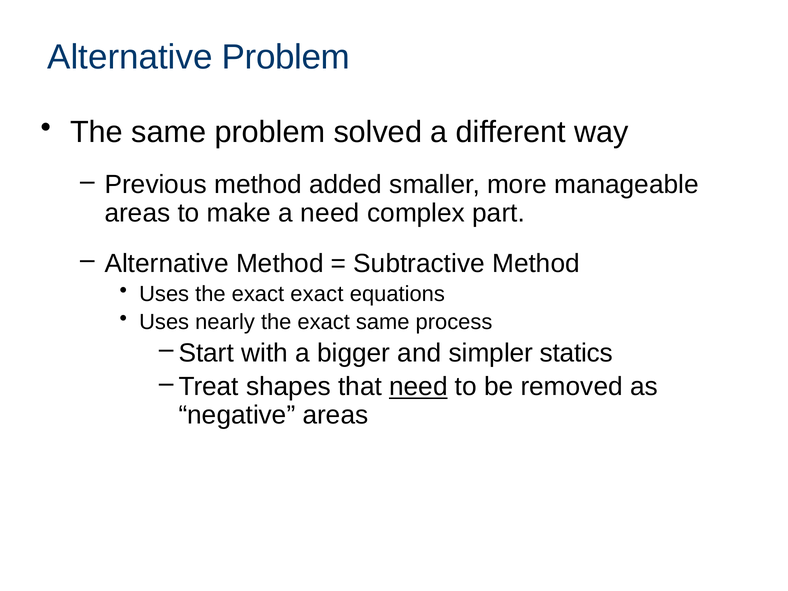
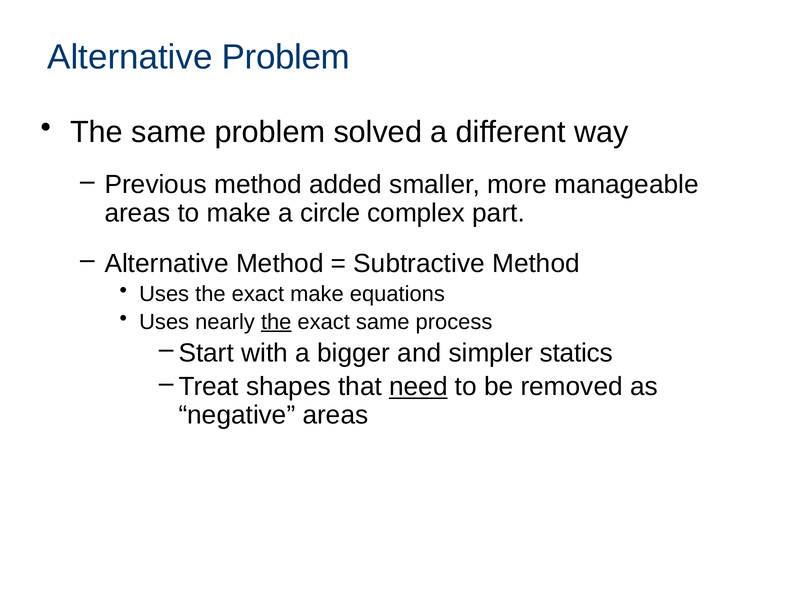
a need: need -> circle (330, 213)
exact exact: exact -> make (317, 294)
the underline: none -> present (276, 322)
